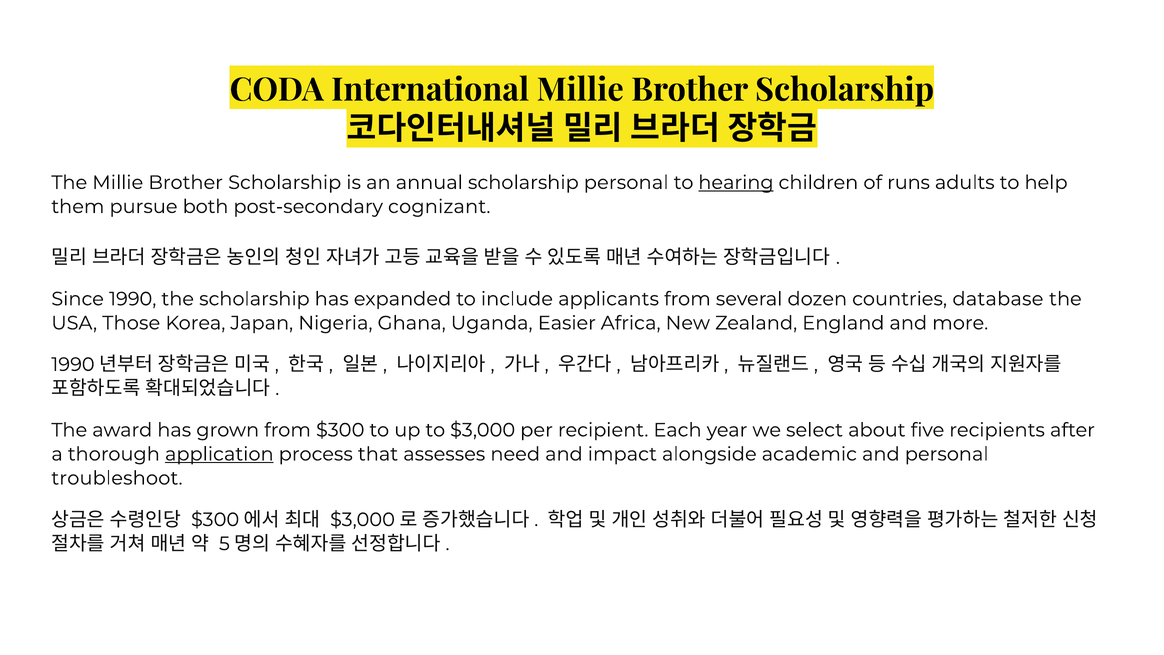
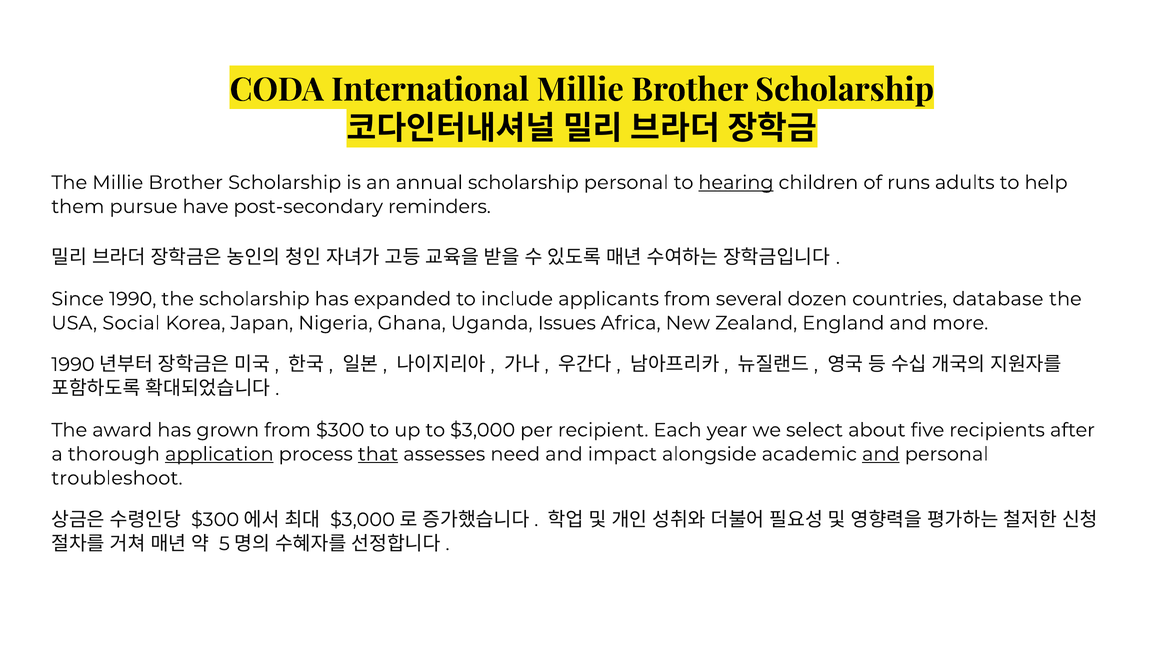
both: both -> have (206, 207)
cognizant: cognizant -> reminders (439, 207)
Those: Those -> Social (131, 323)
Easier: Easier -> Issues (567, 323)
that underline: none -> present (378, 454)
and underline: none -> present (881, 454)
